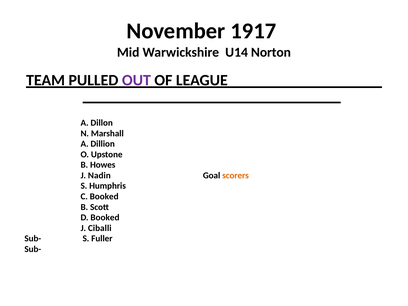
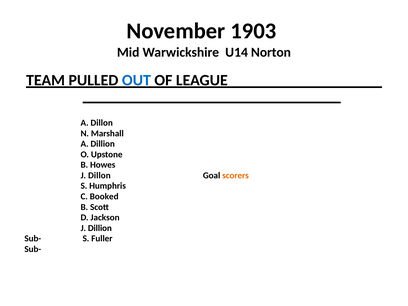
1917: 1917 -> 1903 (253, 31)
OUT colour: purple -> blue (136, 80)
J Nadin: Nadin -> Dillon (99, 175)
D Booked: Booked -> Jackson (105, 218)
J Ciballi: Ciballi -> Dillion (100, 228)
